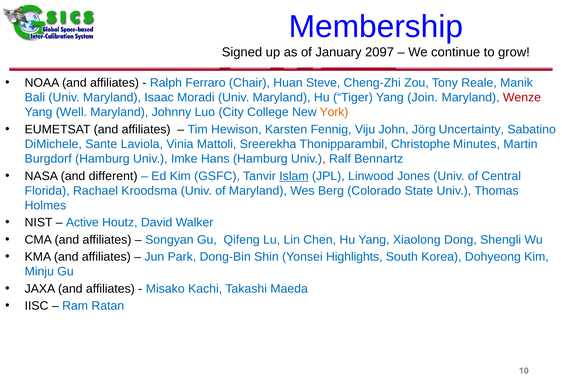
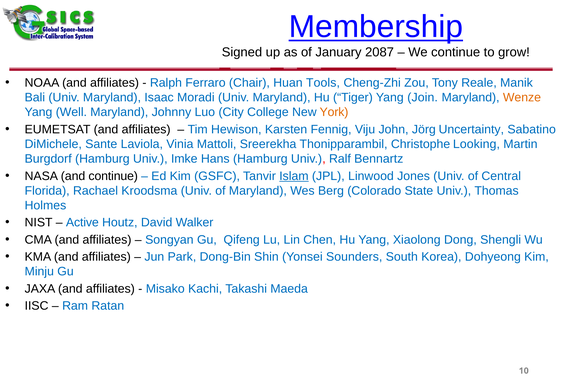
Membership underline: none -> present (376, 27)
2097: 2097 -> 2087 (380, 52)
Steve: Steve -> Tools (323, 83)
Wenze colour: red -> orange (522, 98)
Minutes: Minutes -> Looking (476, 144)
and different: different -> continue (113, 176)
Highlights: Highlights -> Sounders (354, 257)
